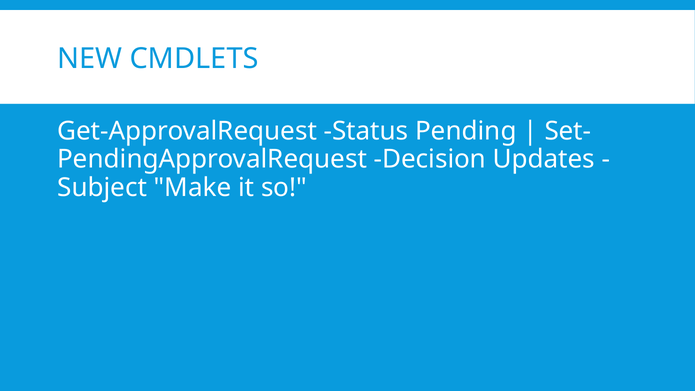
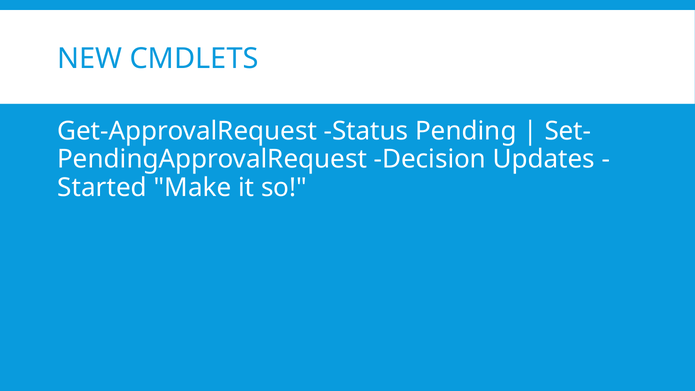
Subject: Subject -> Started (102, 188)
